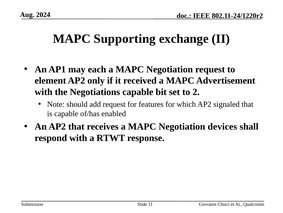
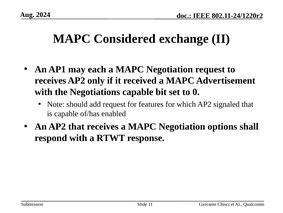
Supporting: Supporting -> Considered (125, 39)
element: element -> receives (50, 80)
2: 2 -> 0 (196, 92)
devices: devices -> options (222, 126)
